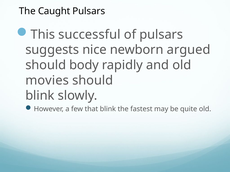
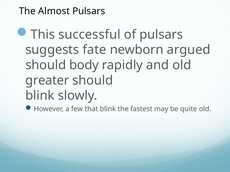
Caught: Caught -> Almost (54, 11)
nice: nice -> fate (94, 50)
movies: movies -> greater (47, 81)
